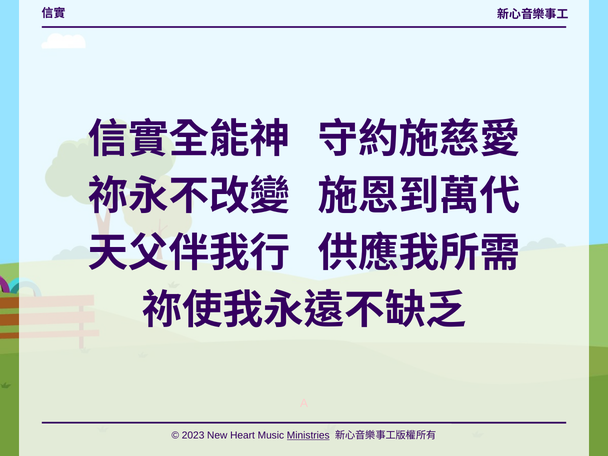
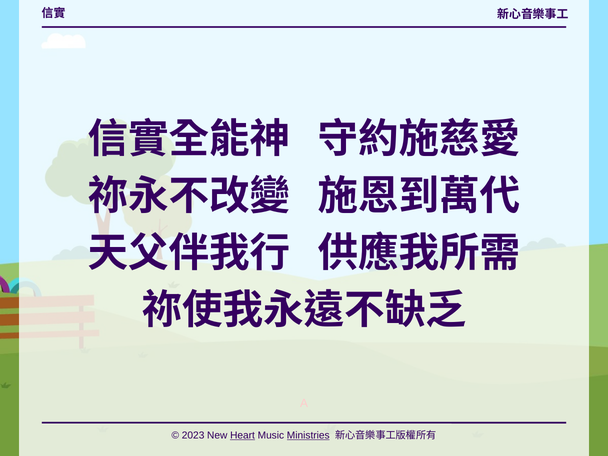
Heart underline: none -> present (243, 435)
